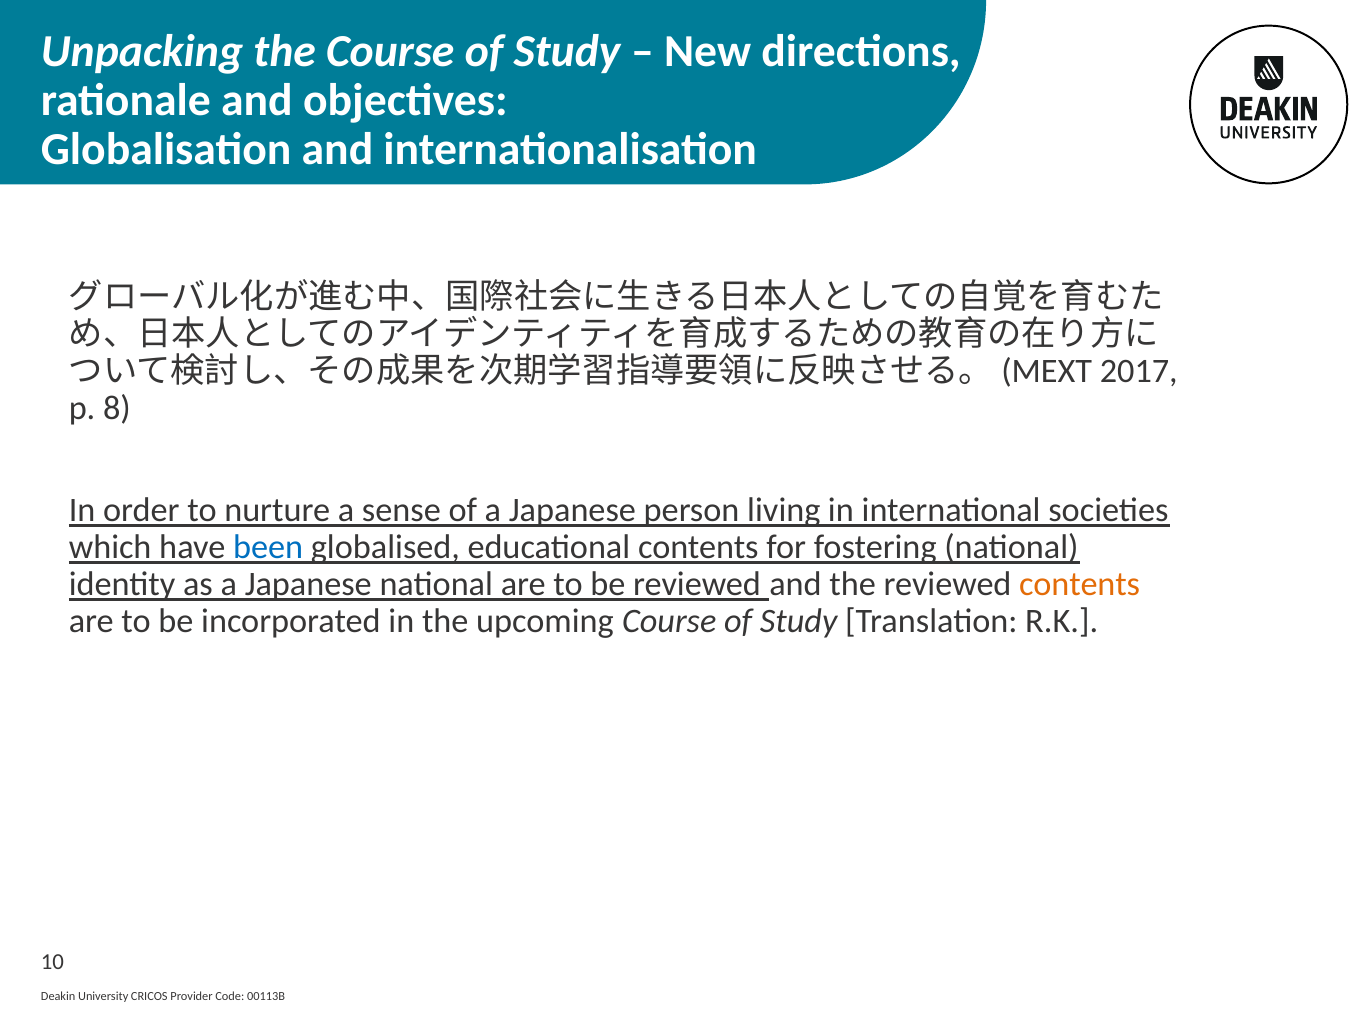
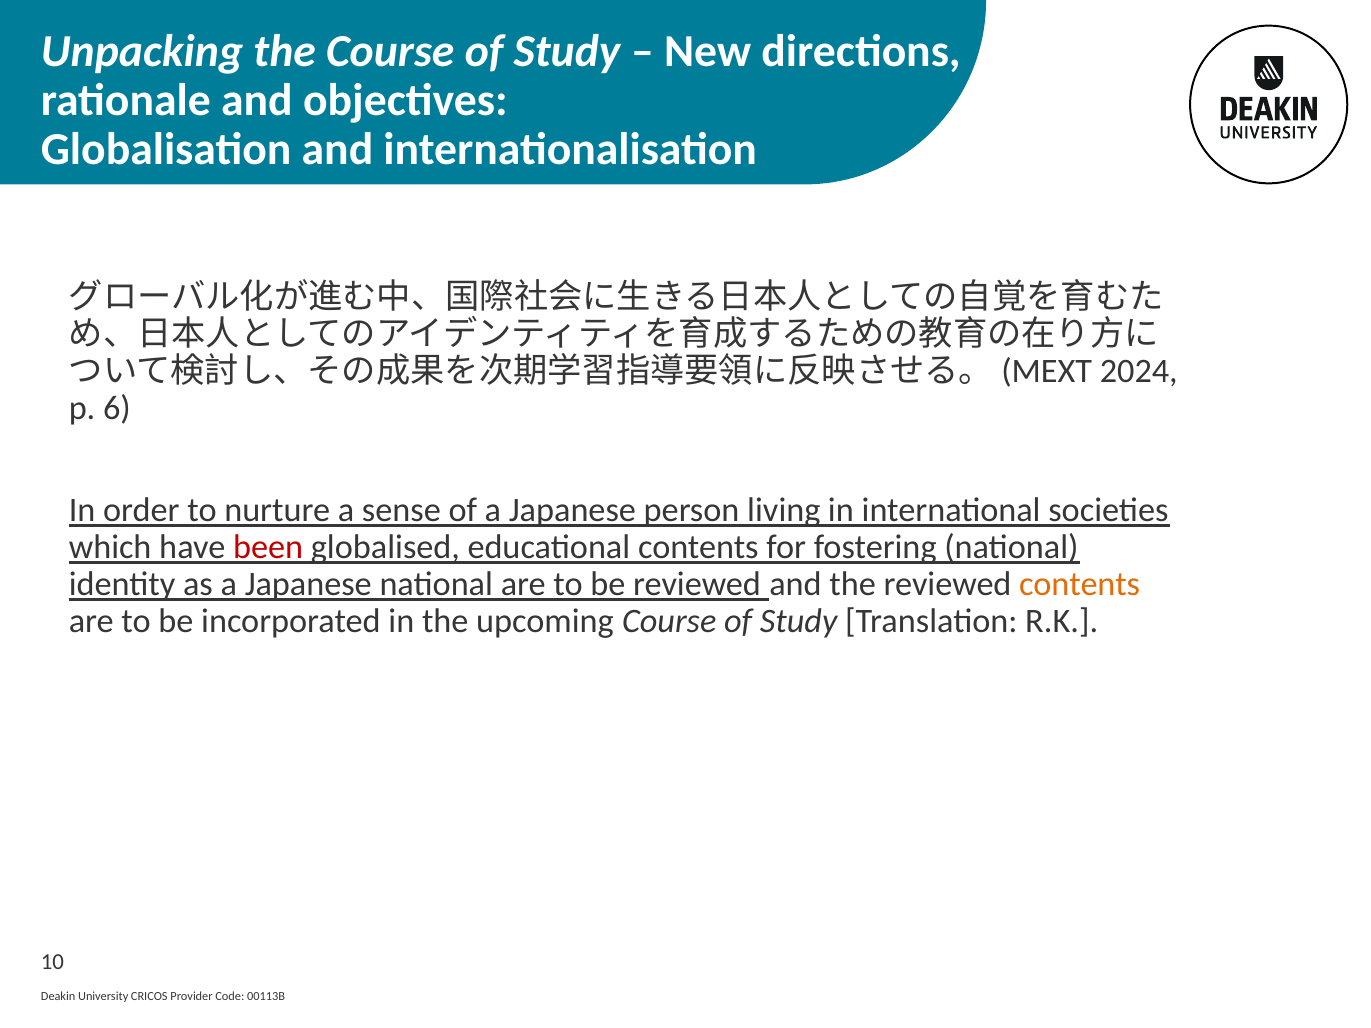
2017: 2017 -> 2024 (1139, 372)
8: 8 -> 6 (117, 409)
been colour: blue -> red (268, 548)
